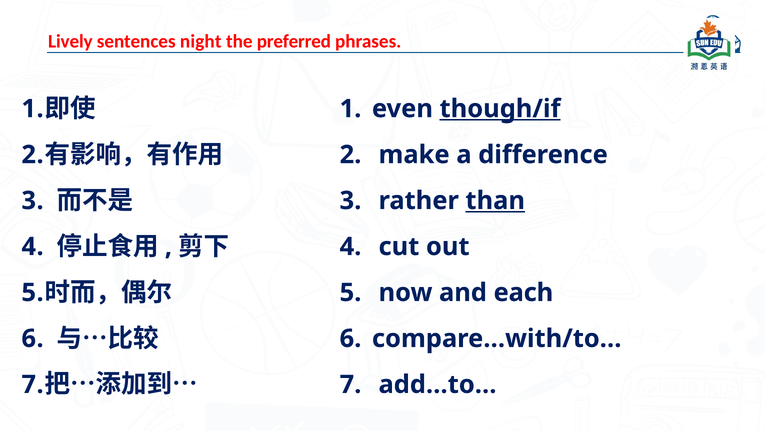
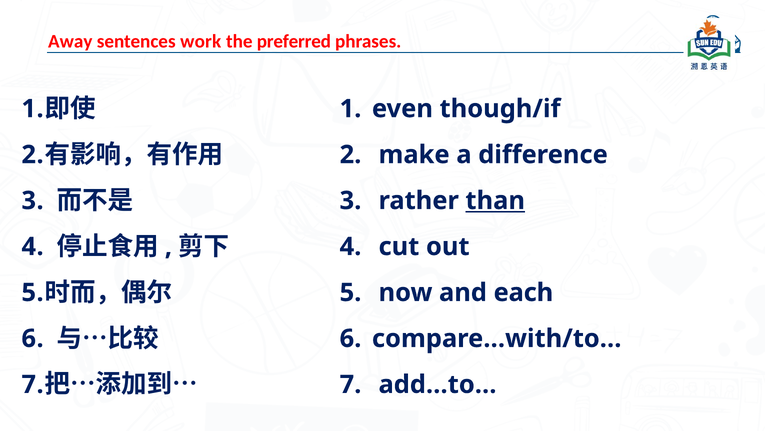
Lively: Lively -> Away (70, 41)
night: night -> work (201, 41)
though/if underline: present -> none (500, 109)
